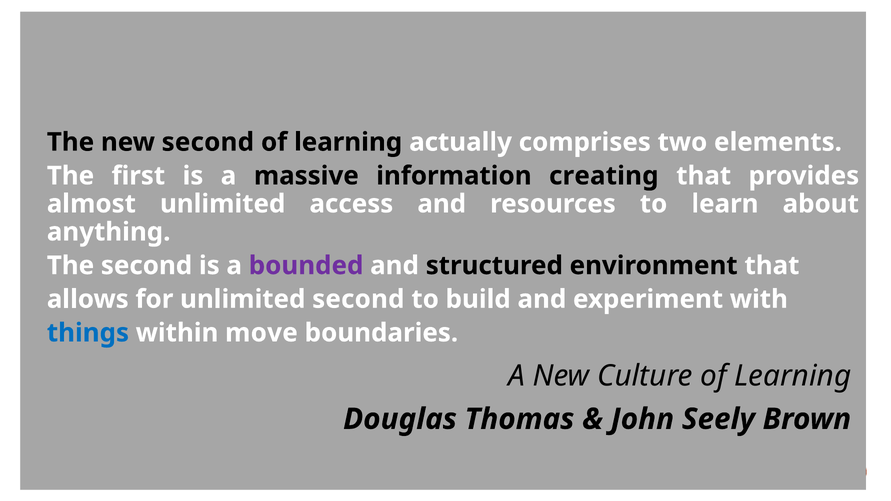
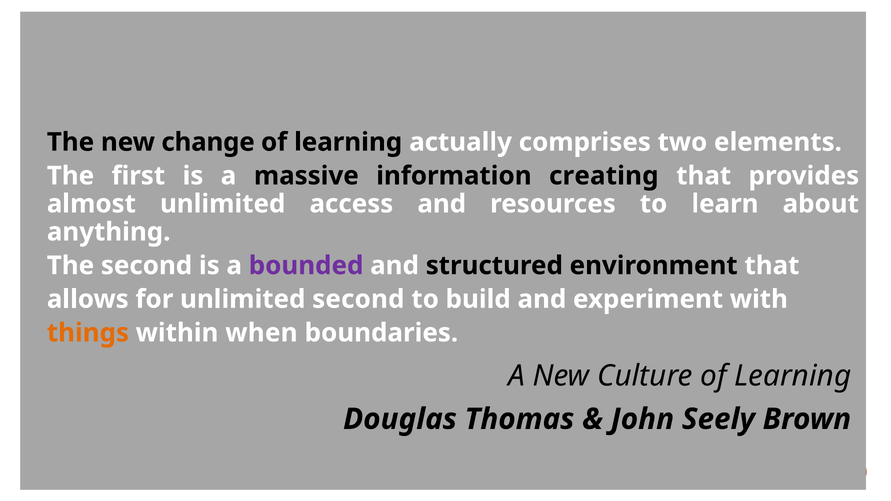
new second: second -> change (208, 142)
things colour: blue -> orange (88, 333)
move: move -> when (261, 333)
